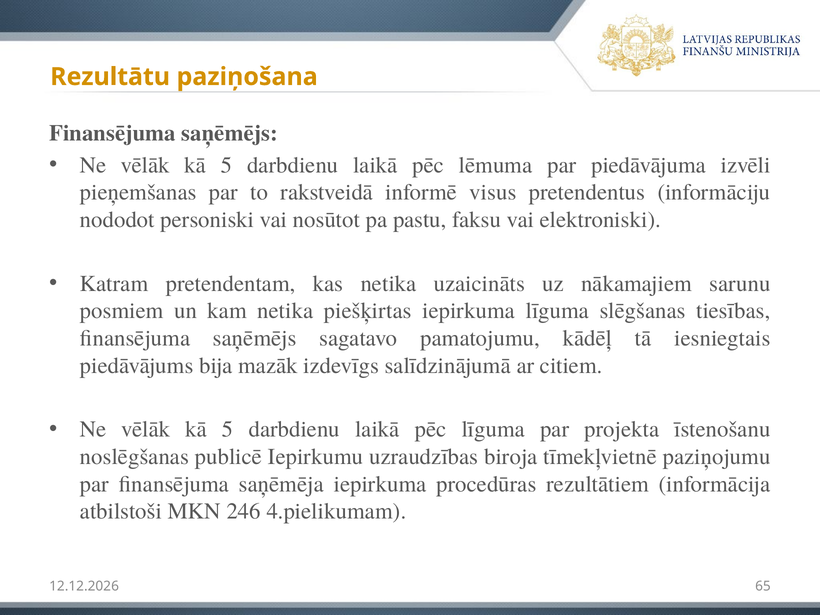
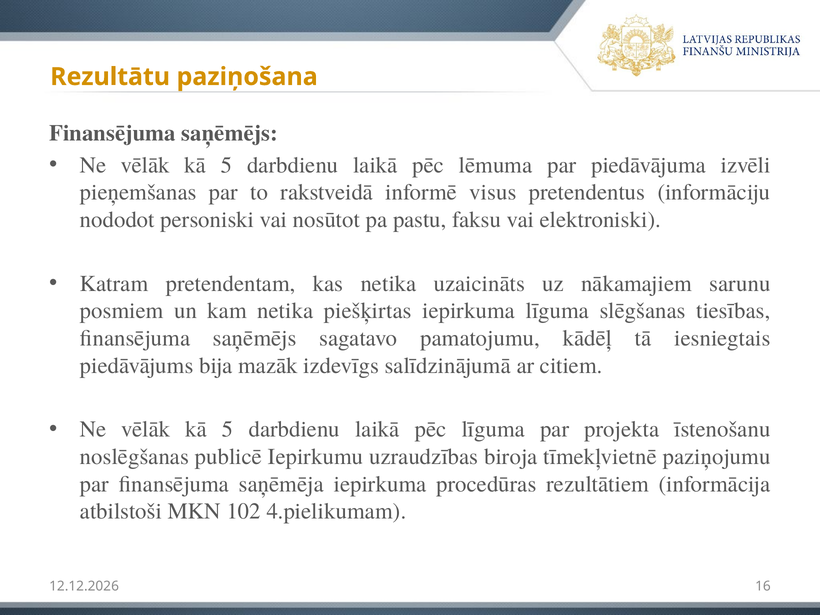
246: 246 -> 102 (244, 511)
65: 65 -> 16 (763, 586)
